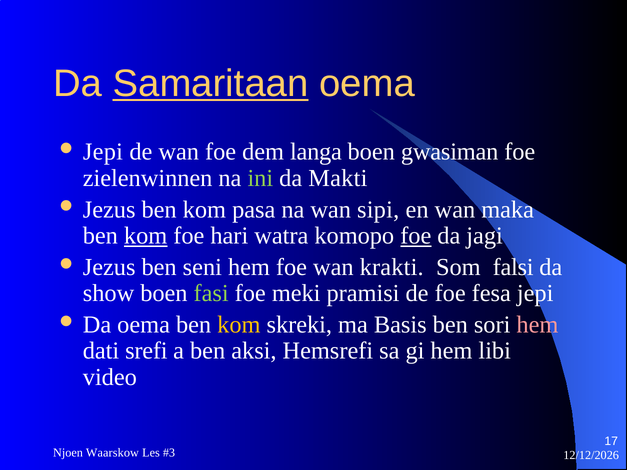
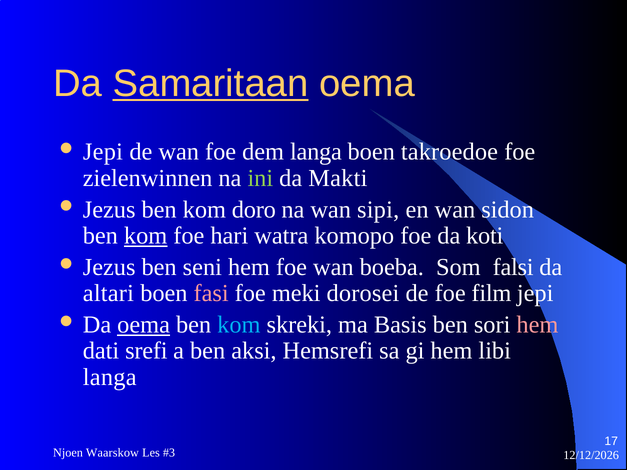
gwasiman: gwasiman -> takroedoe (449, 152)
pasa: pasa -> doro (254, 210)
maka: maka -> sidon (508, 210)
foe underline: present -> none (416, 236)
jagi: jagi -> koti (485, 236)
krakti: krakti -> boeba (392, 267)
show: show -> altari (108, 294)
fasi colour: light green -> pink (211, 294)
pramisi: pramisi -> dorosei (363, 294)
fesa: fesa -> film (491, 294)
oema underline: none -> present (144, 325)
kom colour: yellow -> light blue (239, 325)
video: video -> langa (110, 377)
